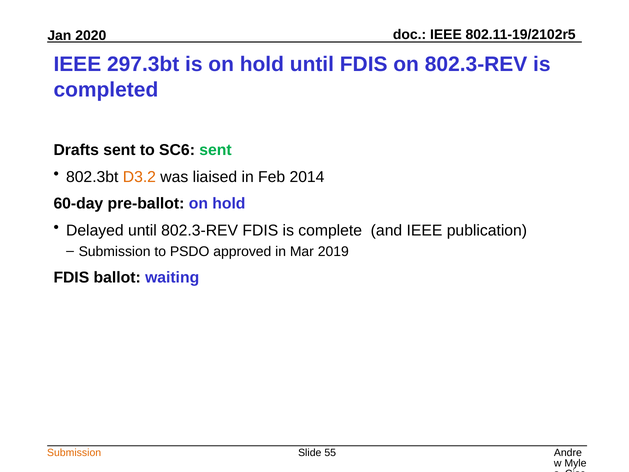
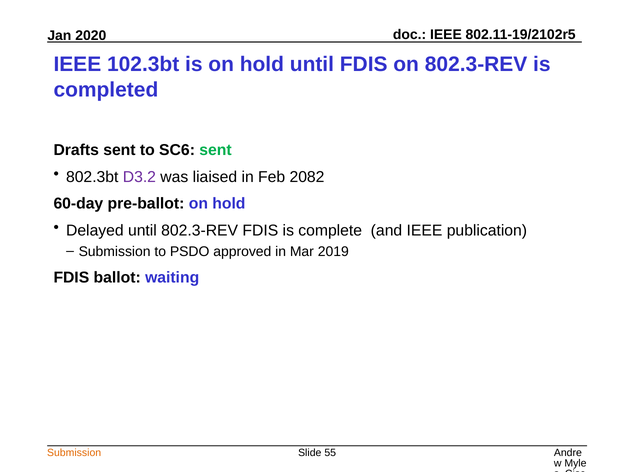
297.3bt: 297.3bt -> 102.3bt (143, 64)
D3.2 colour: orange -> purple (139, 177)
2014: 2014 -> 2082 (307, 177)
